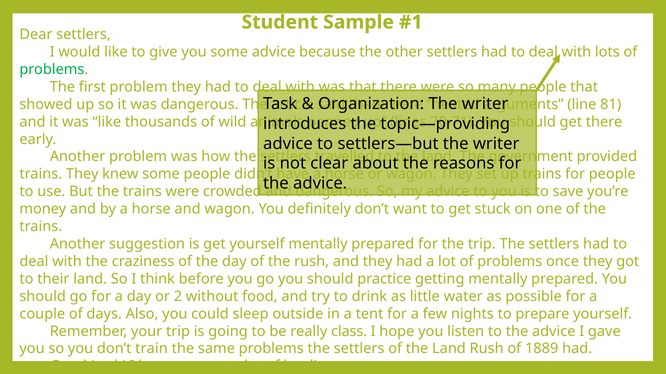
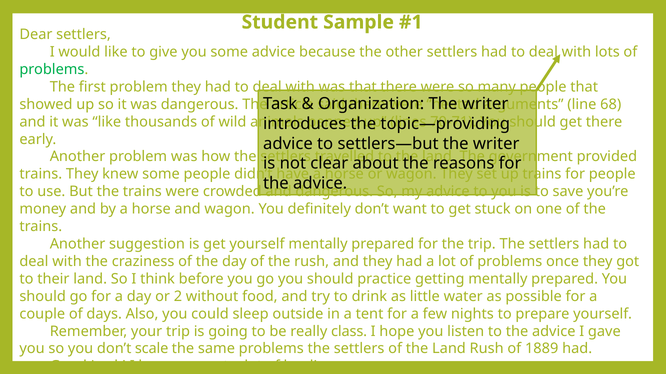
81: 81 -> 68 (611, 105)
train: train -> scale (152, 349)
